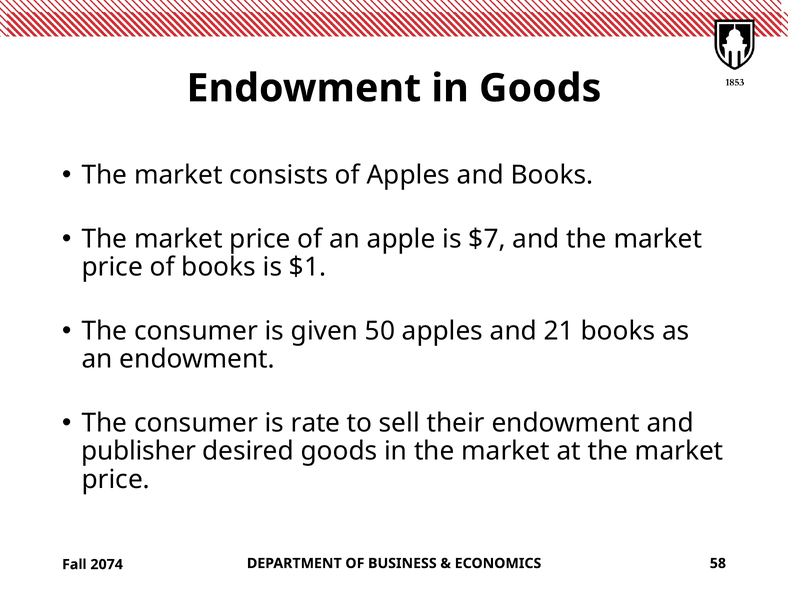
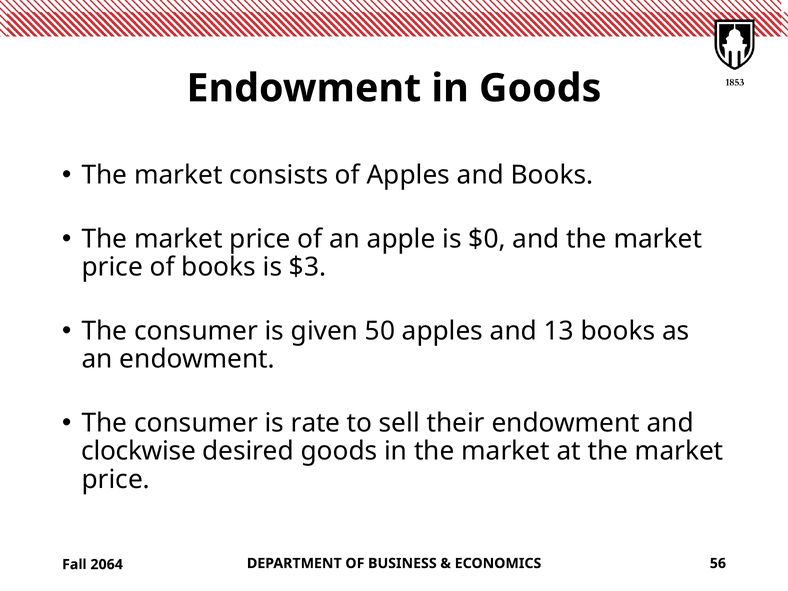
$7: $7 -> $0 (487, 239)
$1: $1 -> $3 (308, 267)
21: 21 -> 13 (559, 331)
publisher: publisher -> clockwise (139, 451)
58: 58 -> 56 (718, 563)
2074: 2074 -> 2064 (107, 564)
